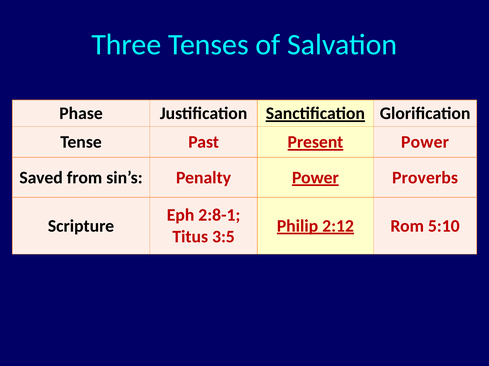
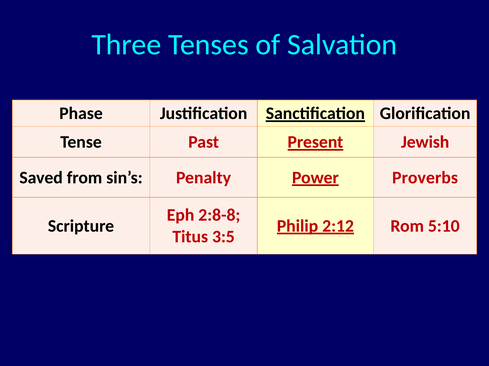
Present Power: Power -> Jewish (425, 142)
2:8-1: 2:8-1 -> 2:8-8 (219, 216)
